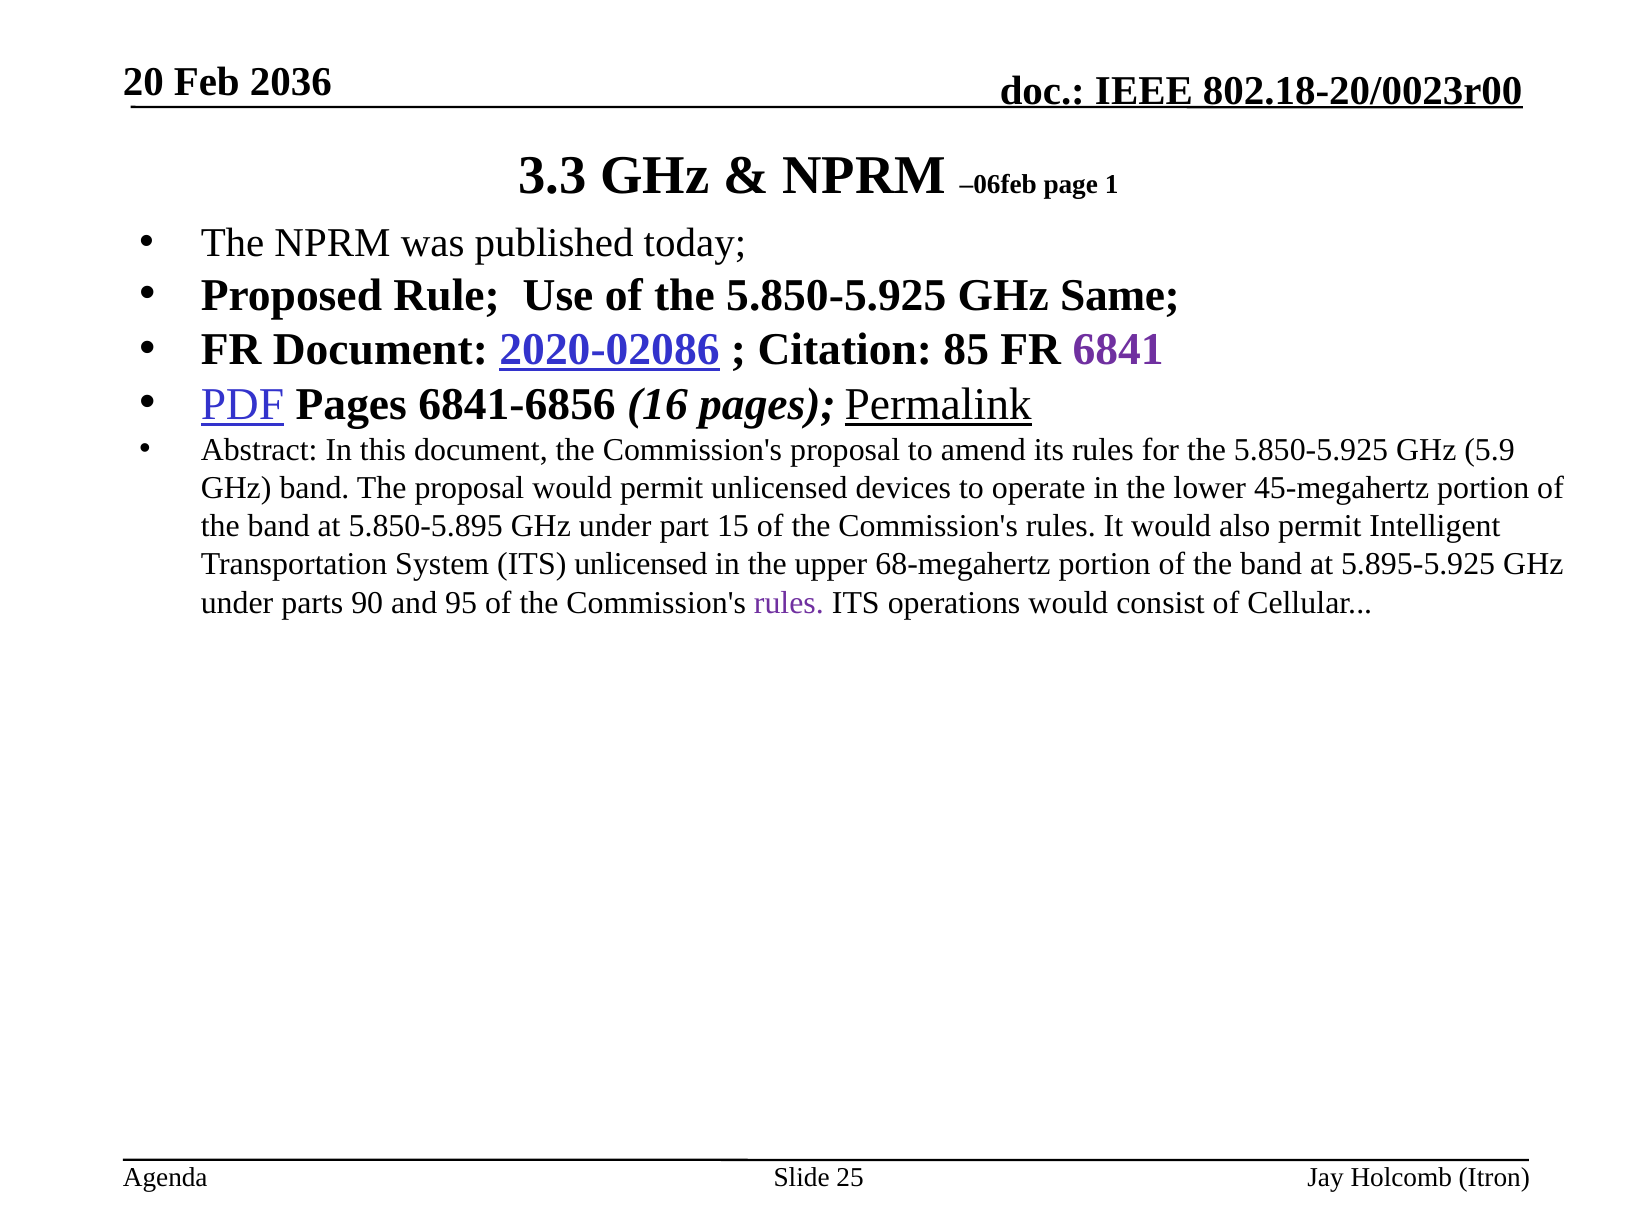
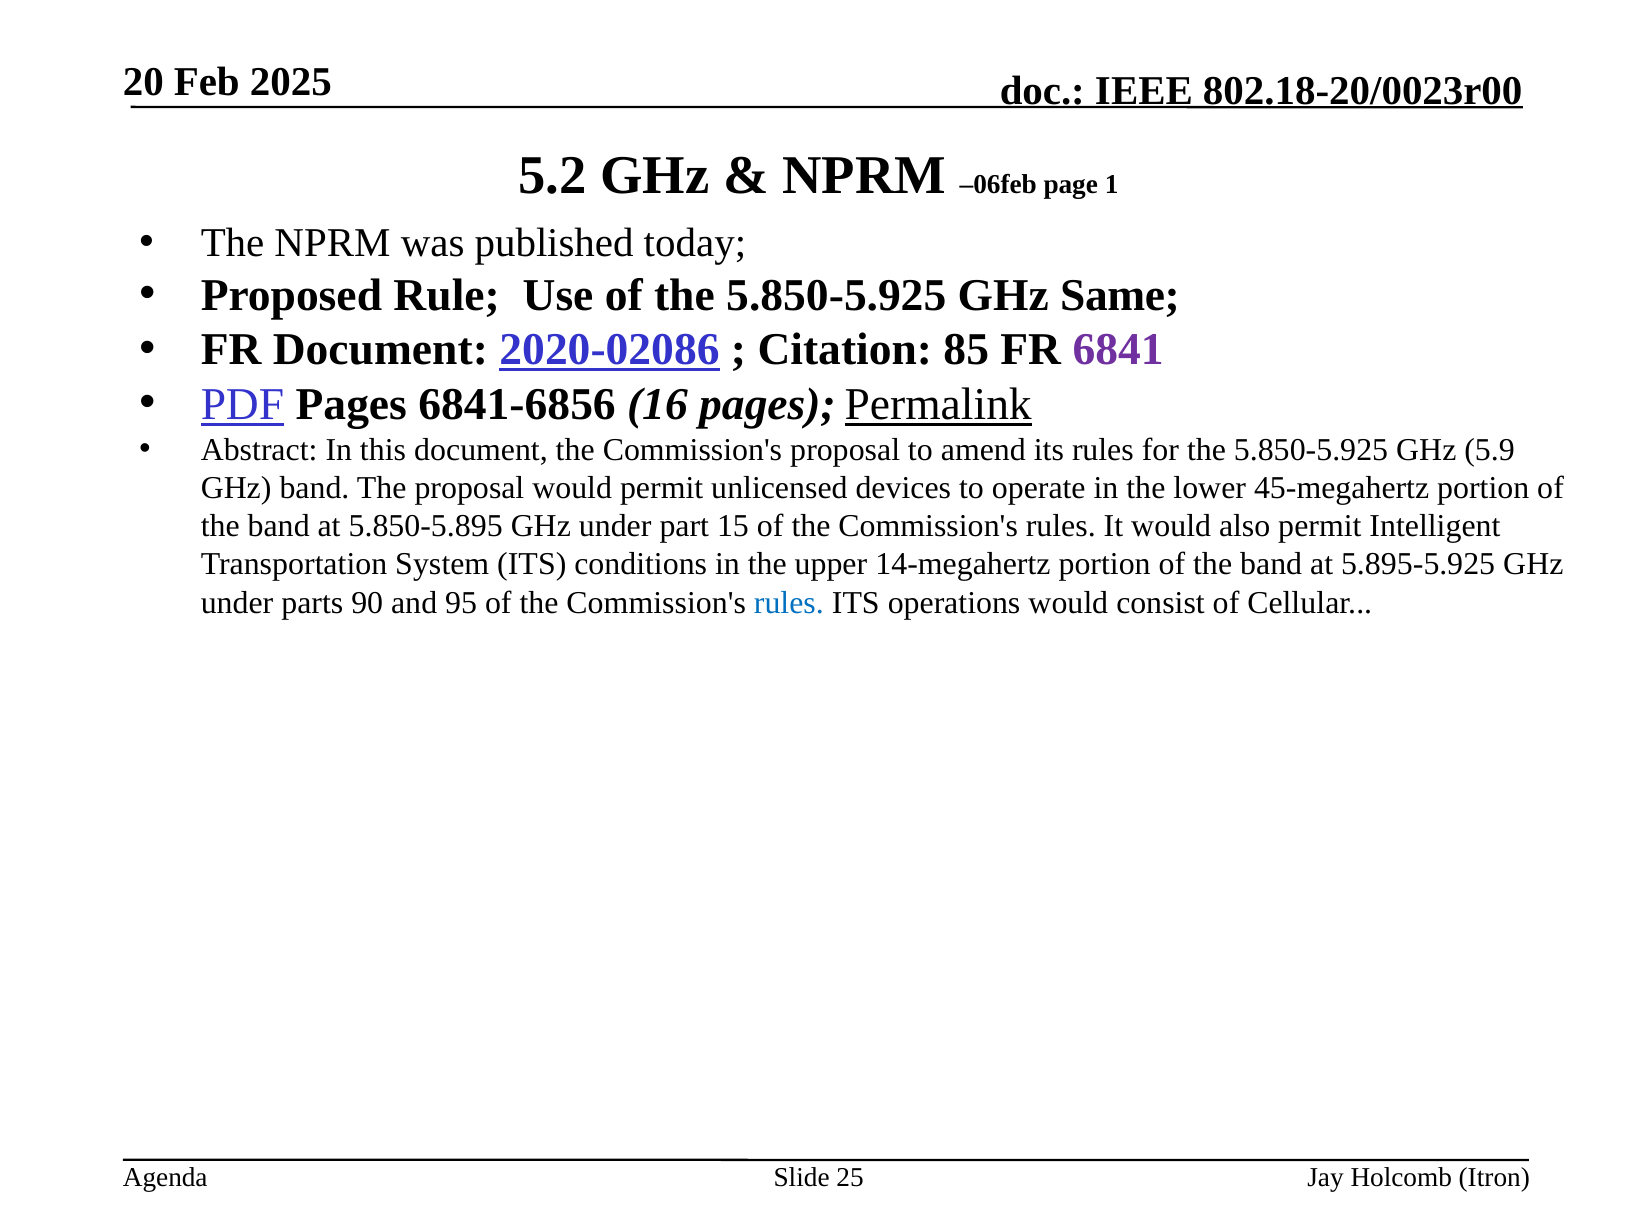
2036: 2036 -> 2025 (291, 82)
3.3: 3.3 -> 5.2 (553, 176)
ITS unlicensed: unlicensed -> conditions (641, 565)
68-megahertz: 68-megahertz -> 14-megahertz (963, 565)
rules colour: purple -> blue (789, 603)
